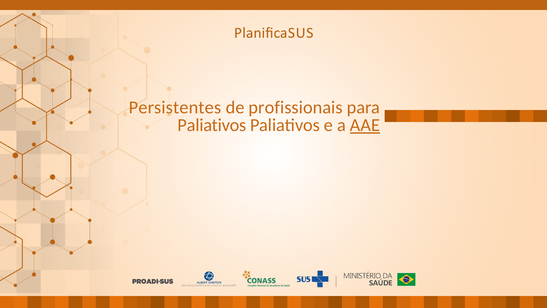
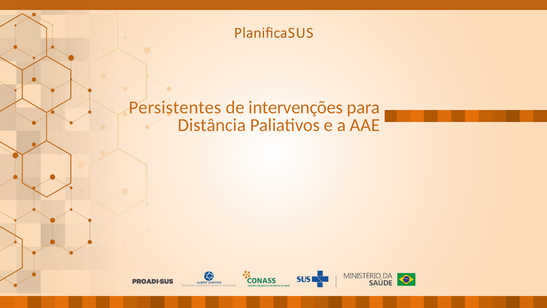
profissionais: profissionais -> intervenções (296, 107)
Paliativos: Paliativos -> Distância (212, 125)
AAE underline: present -> none (365, 125)
